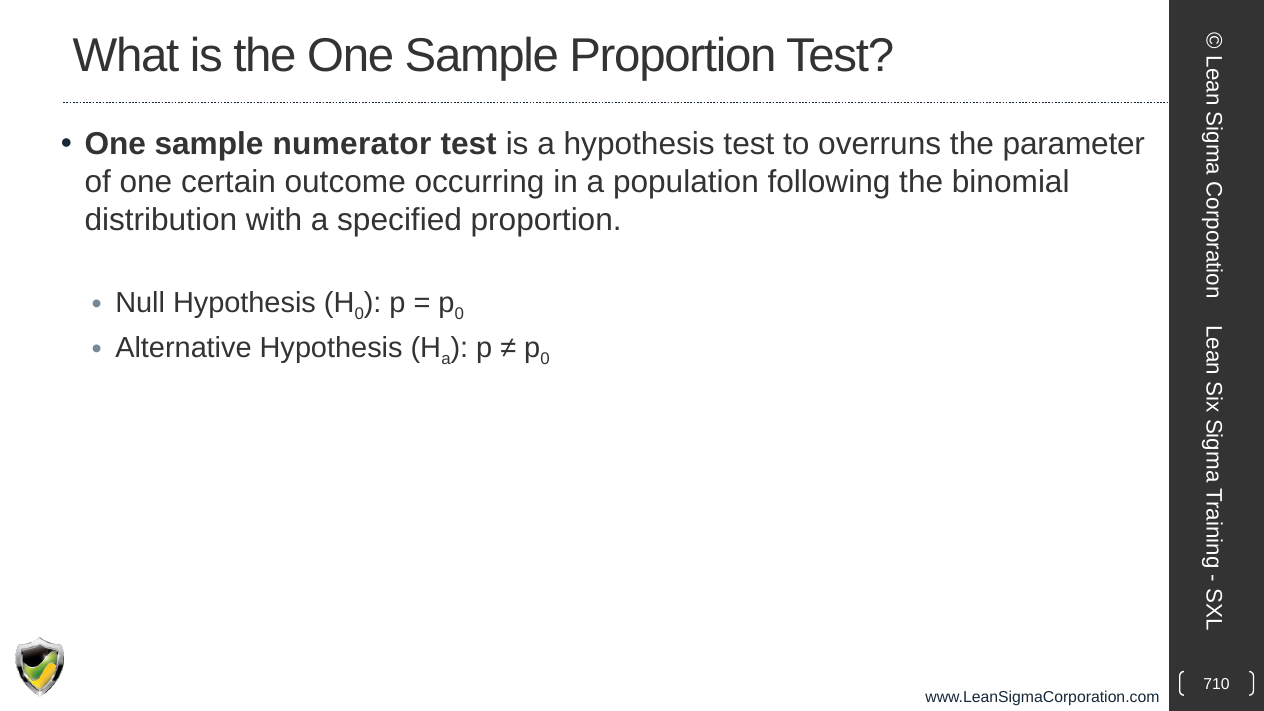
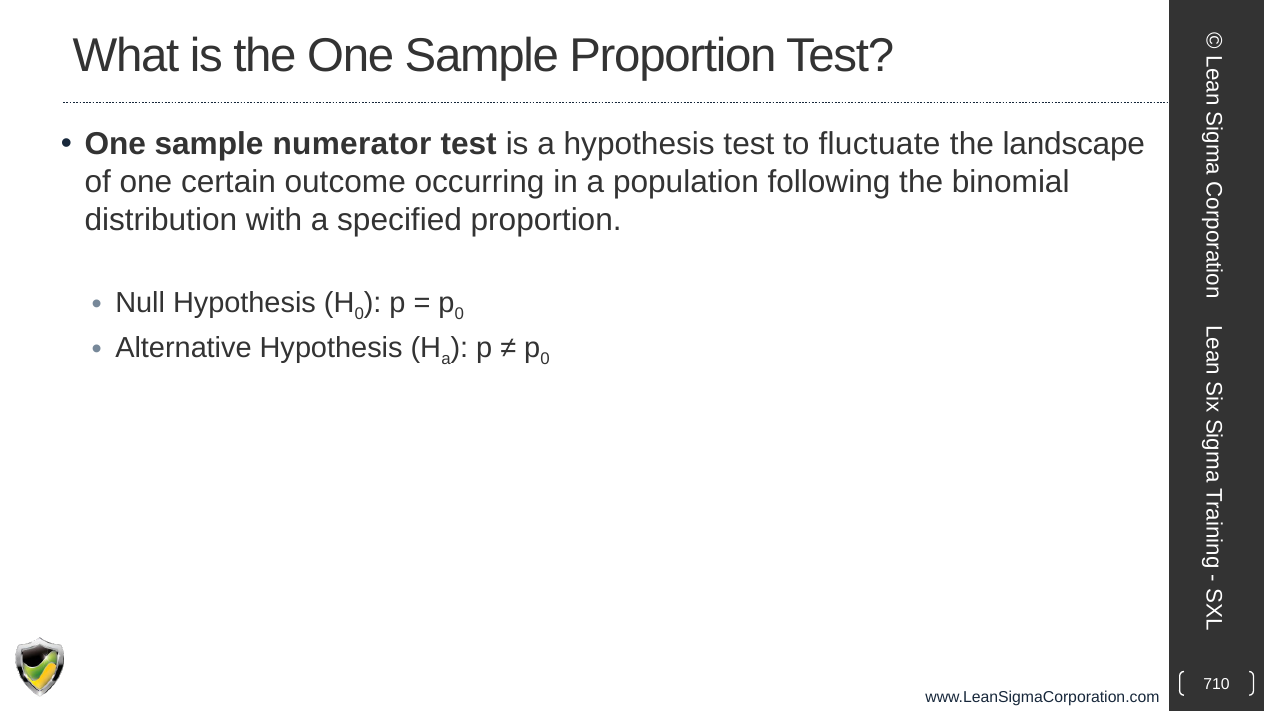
overruns: overruns -> fluctuate (880, 144)
parameter: parameter -> landscape (1074, 144)
